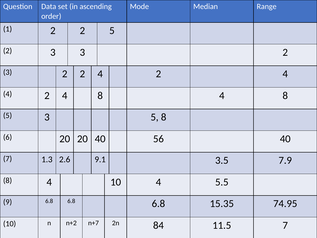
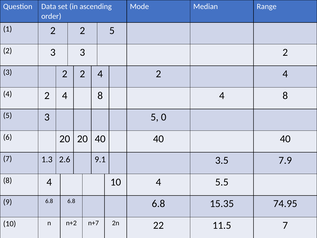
5 8: 8 -> 0 (164, 117)
20 40 56: 56 -> 40 (158, 139)
84: 84 -> 22 (158, 225)
